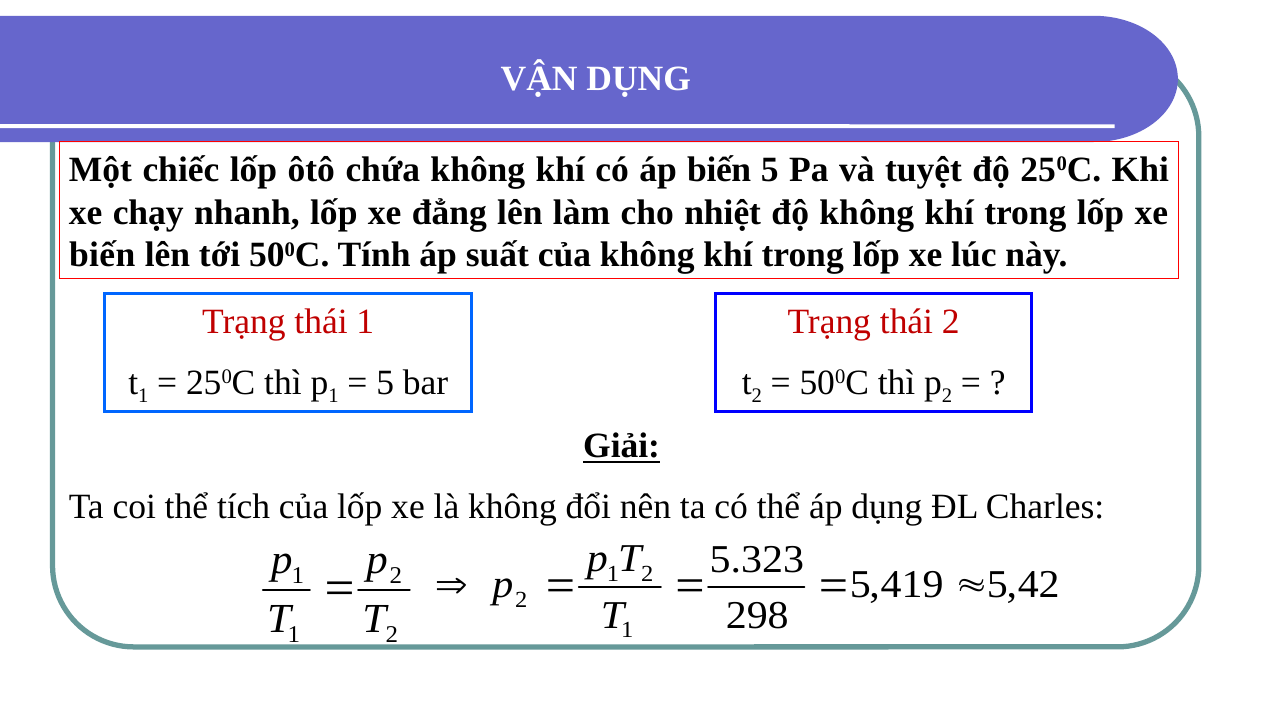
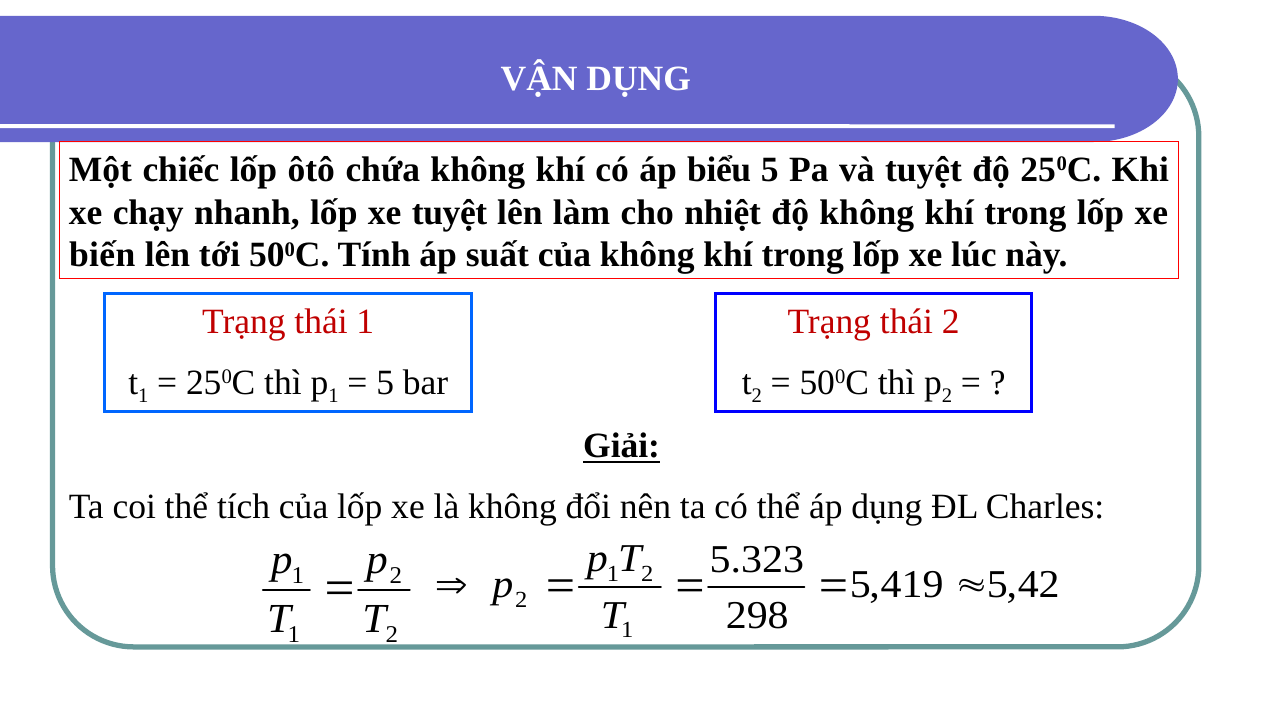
áp biến: biến -> biểu (719, 170)
xe đẳng: đẳng -> tuyệt (450, 212)
